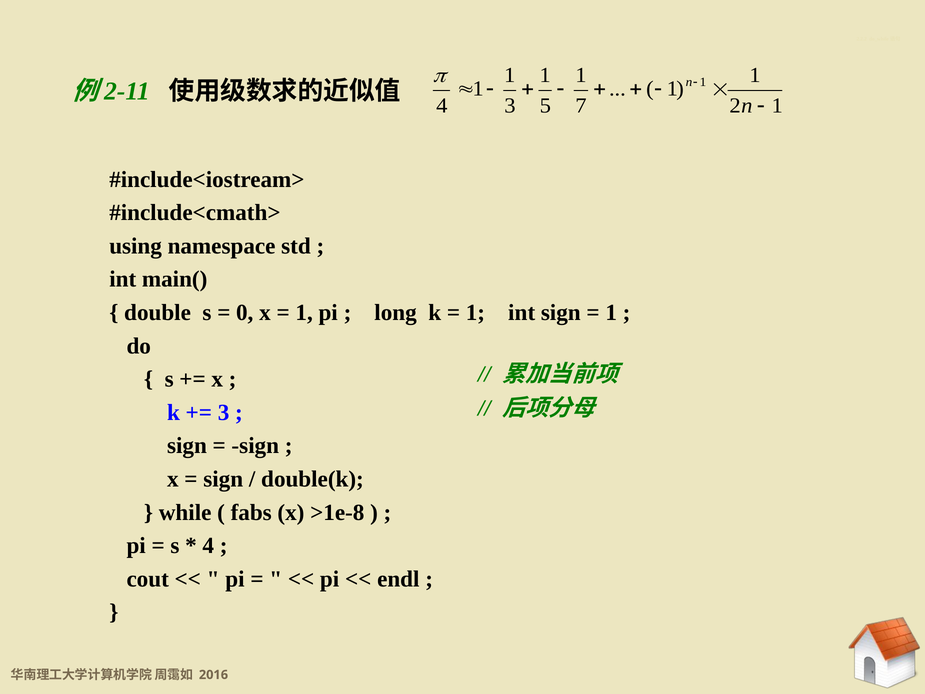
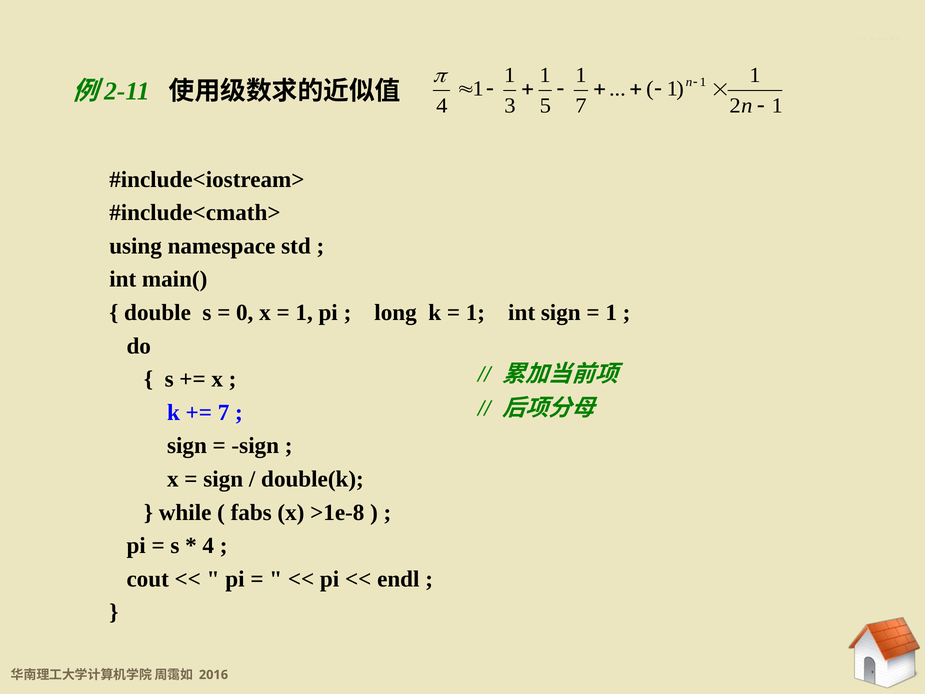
3: 3 -> 7 (224, 412)
